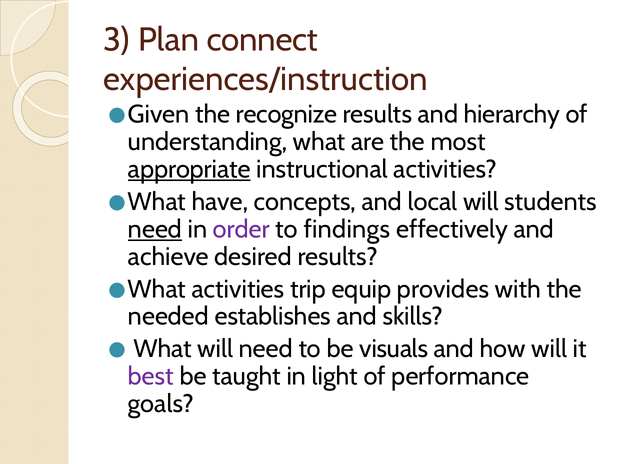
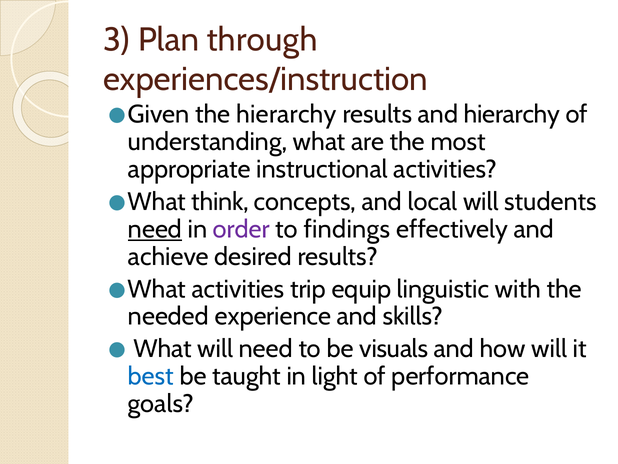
connect: connect -> through (262, 40)
the recognize: recognize -> hierarchy (286, 114)
appropriate underline: present -> none (189, 169)
have: have -> think (220, 202)
provides: provides -> linguistic (443, 289)
establishes: establishes -> experience (273, 316)
best colour: purple -> blue (151, 376)
